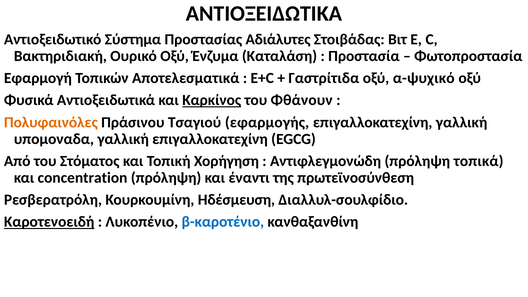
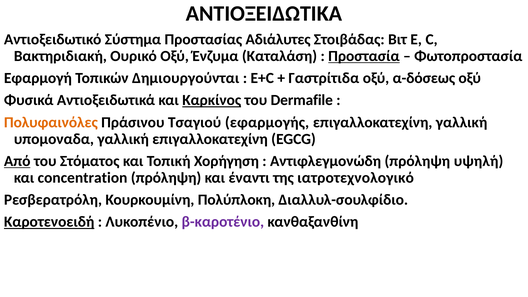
Προστασία underline: none -> present (364, 56)
Αποτελεσματικά: Αποτελεσματικά -> Δημιουργούνται (186, 78)
α-ψυχικό: α-ψυχικό -> α-δόσεως (424, 78)
Φθάνουν: Φθάνουν -> Dermafile (302, 100)
Από underline: none -> present (17, 161)
τοπικά: τοπικά -> υψηλή (479, 161)
πρωτεϊνοσύνθεση: πρωτεϊνοσύνθεση -> ιατροτεχνολογικό (356, 178)
Ηδέσμευση: Ηδέσμευση -> Πολύπλοκη (236, 200)
β-καροτένιο colour: blue -> purple (223, 222)
